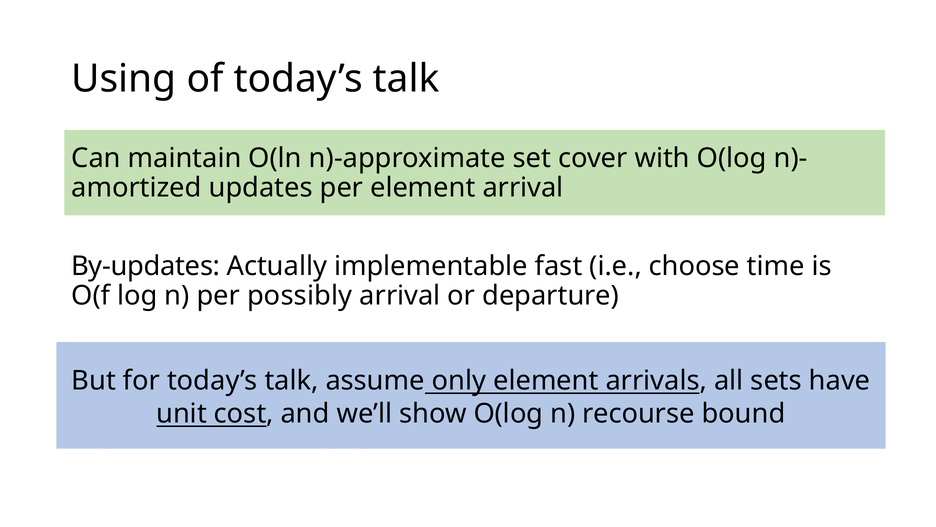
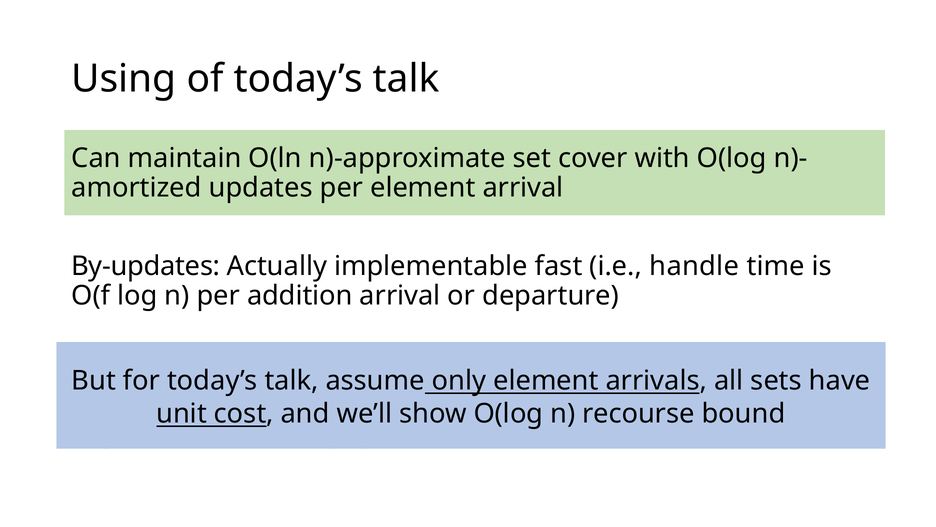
i.e choose: choose -> handle (694, 266)
possibly: possibly -> addition (300, 295)
